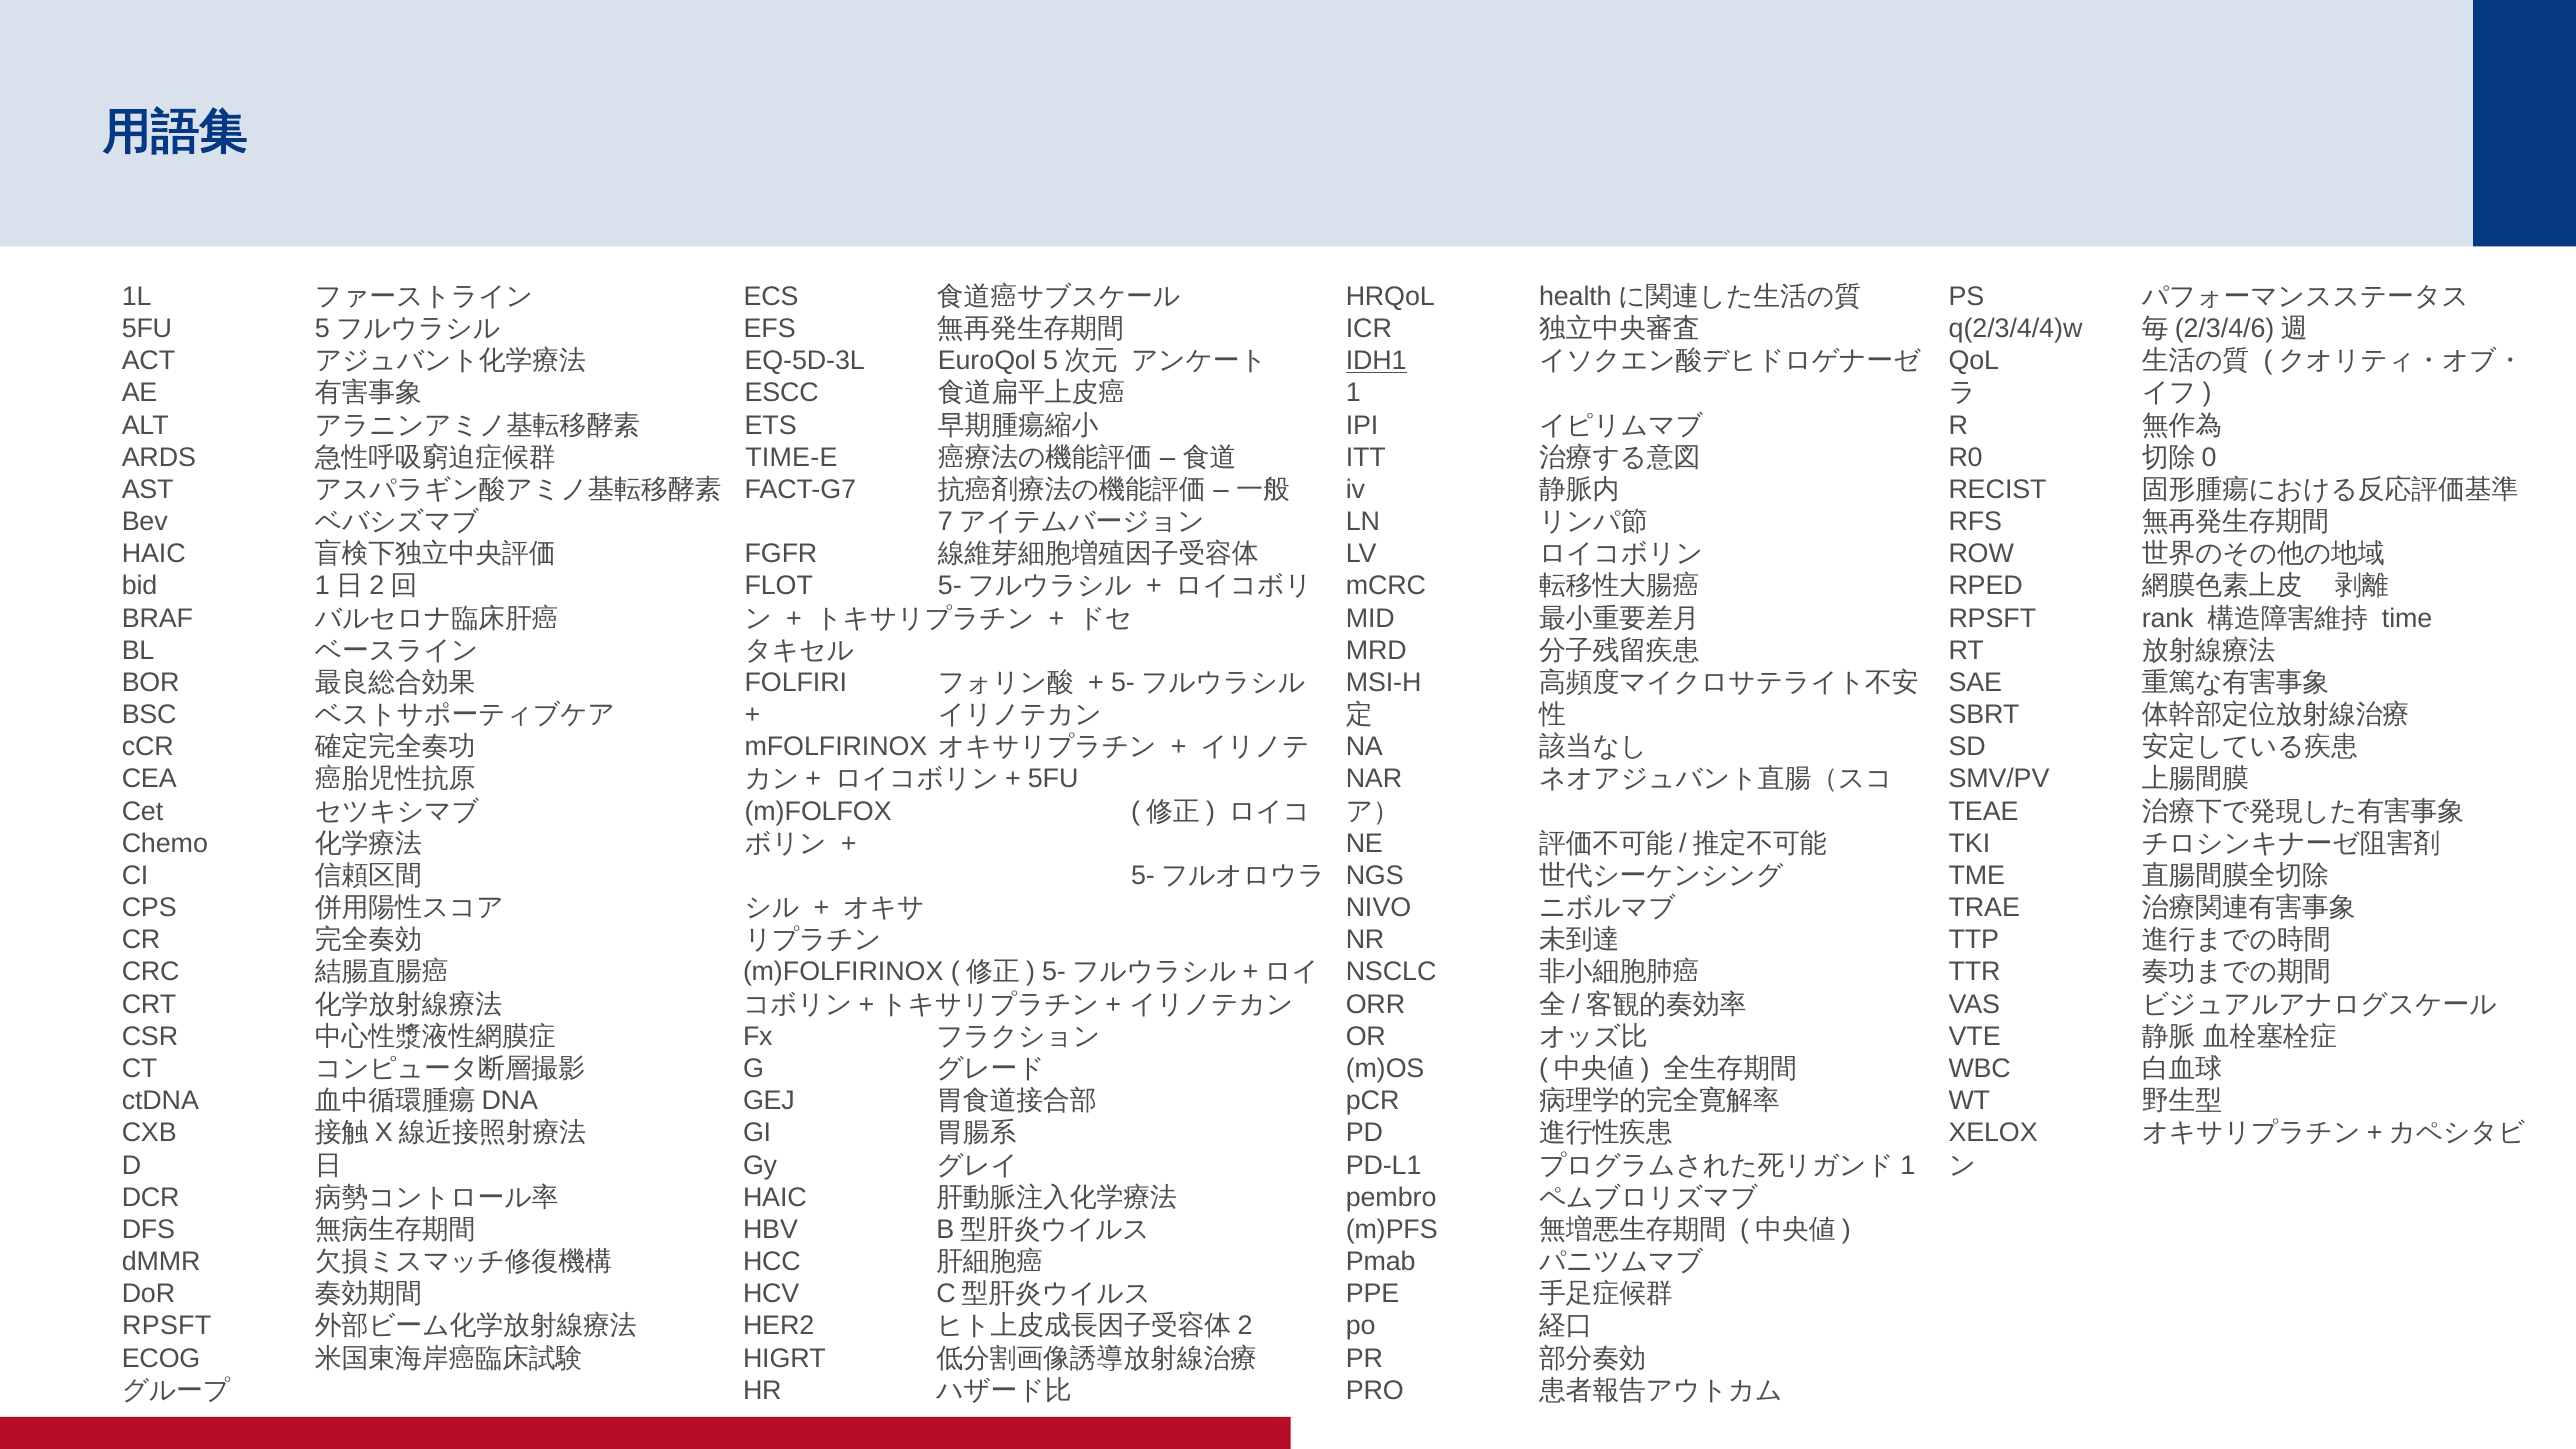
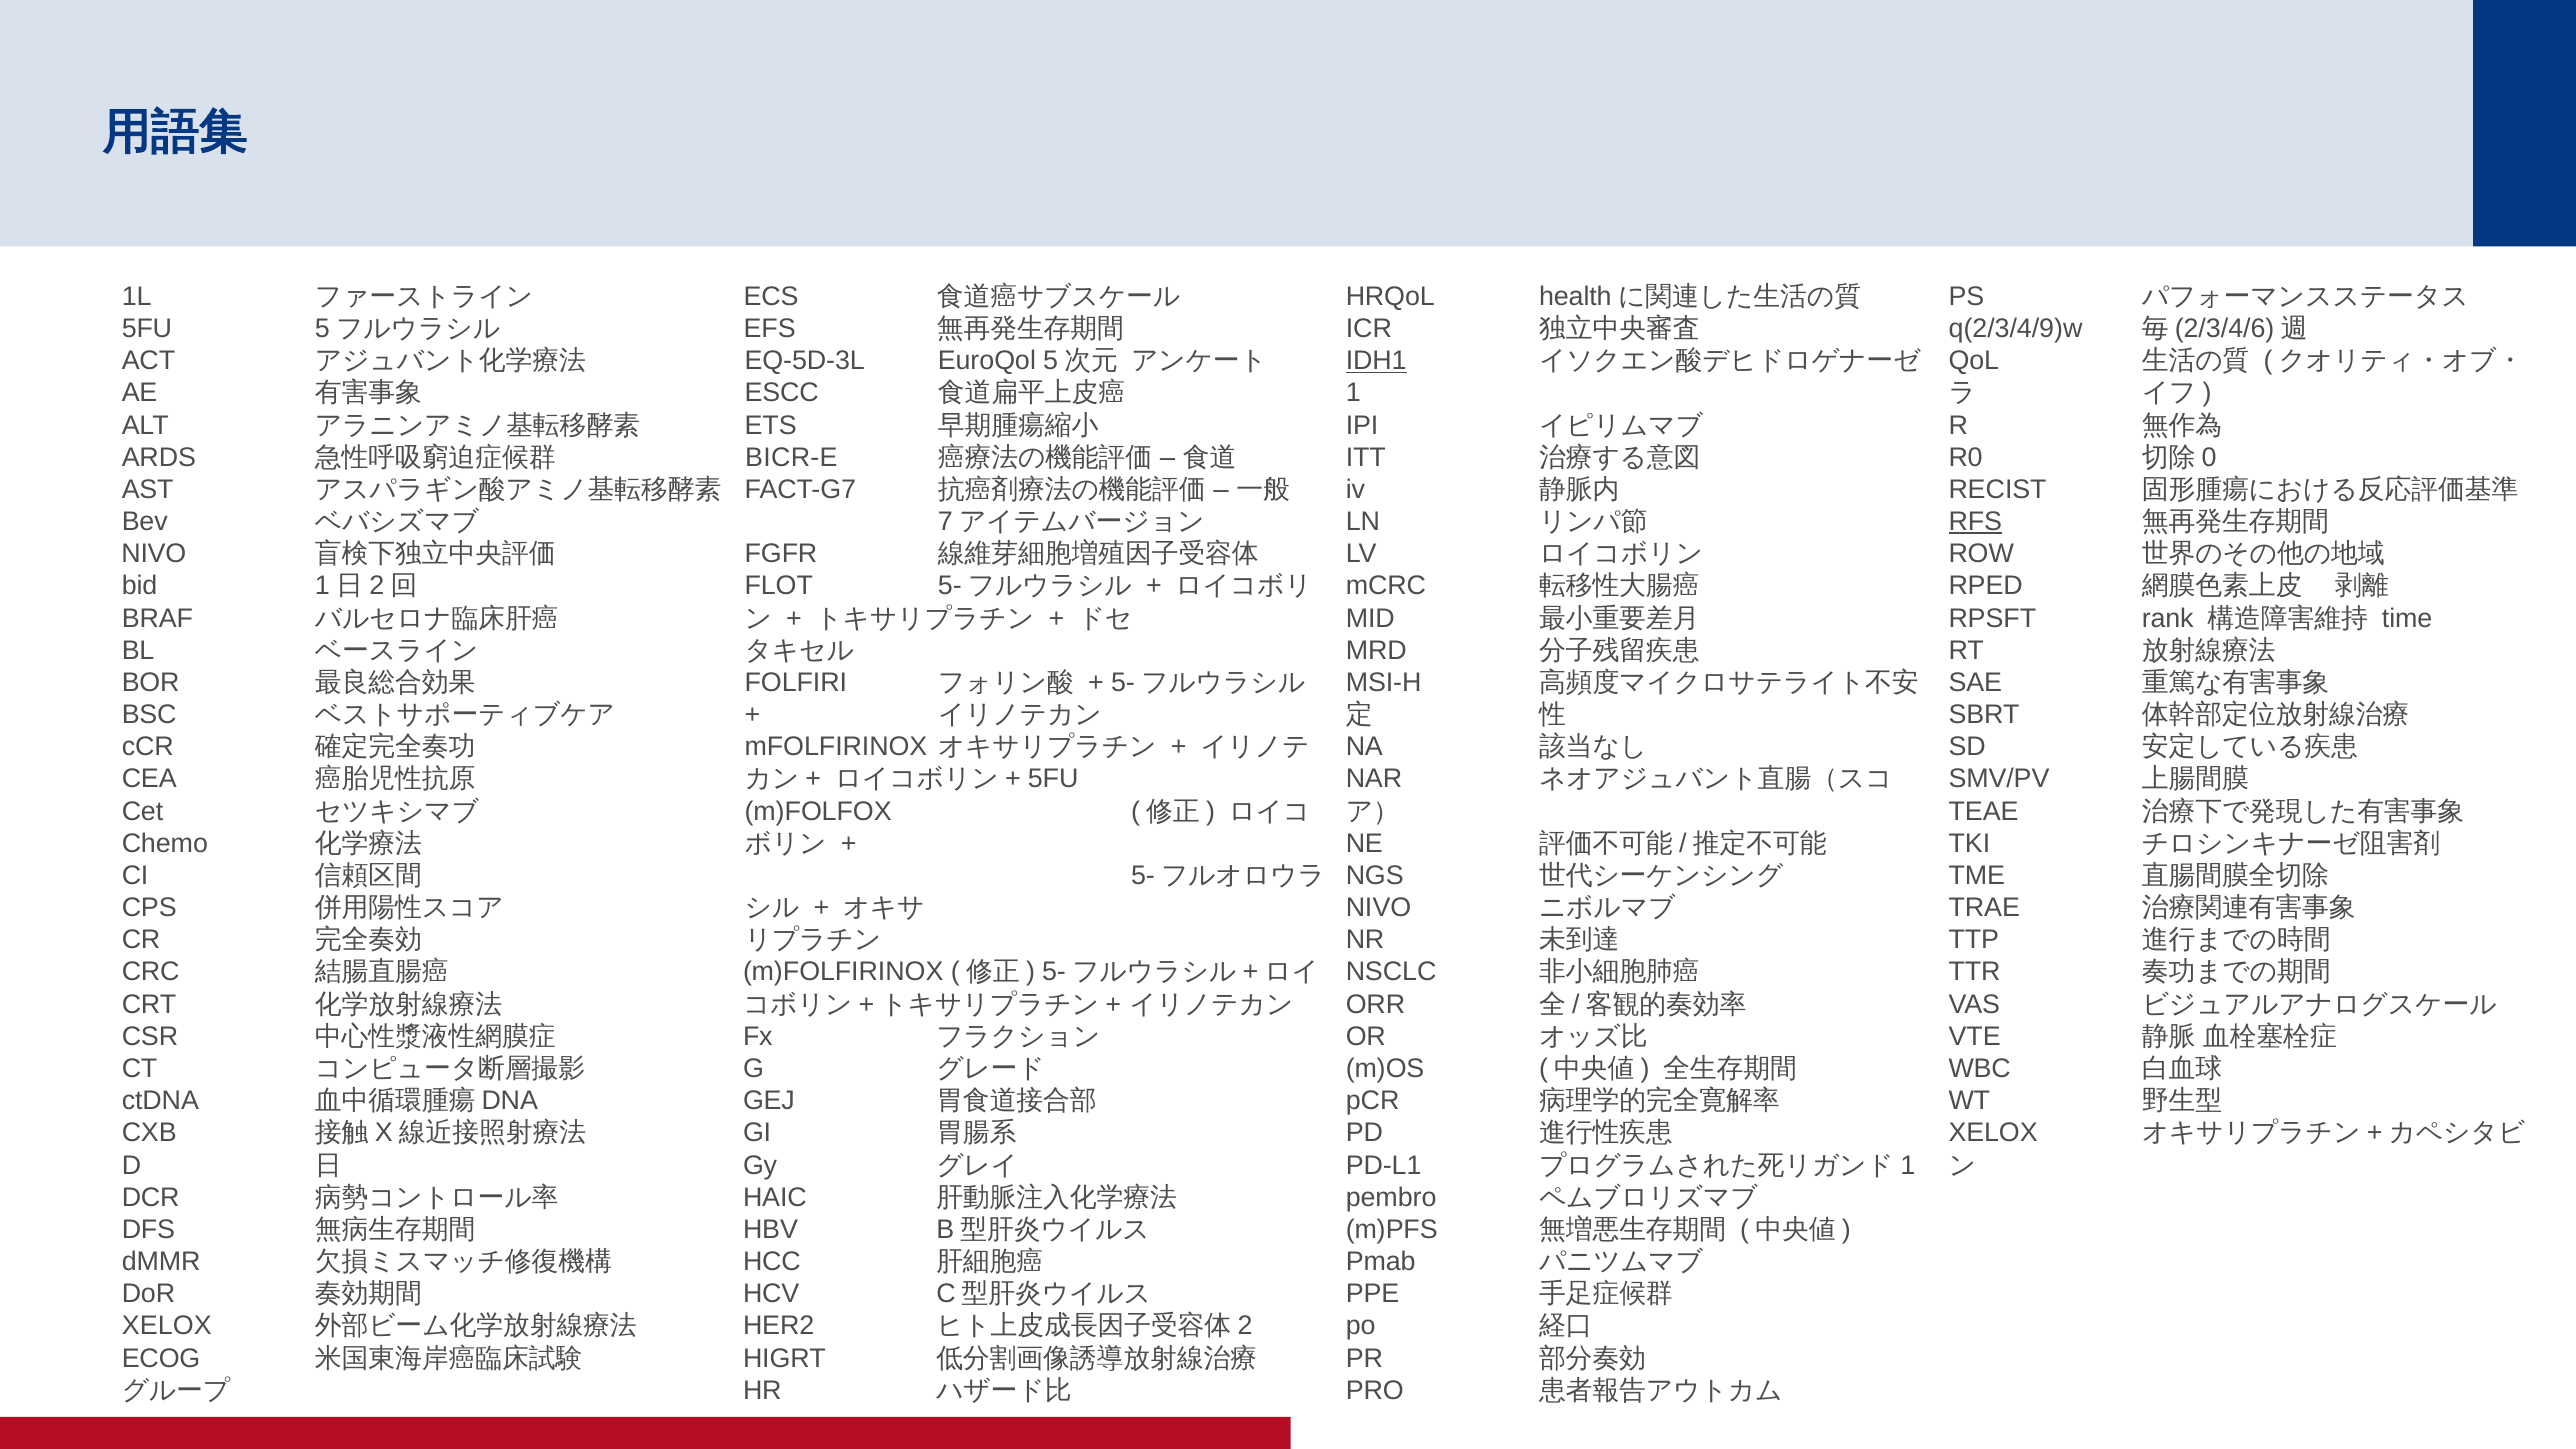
q(2/3/4/4)w: q(2/3/4/4)w -> q(2/3/4/9)w (2016, 329)
TIME-E: TIME-E -> BICR-E (791, 457)
RFS underline: none -> present (1975, 522)
HAIC: HAIC -> NIVO (154, 554)
RPSFT: RPSFT -> XELOX (167, 1326)
